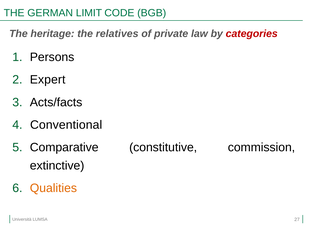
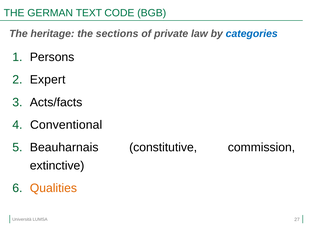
LIMIT: LIMIT -> TEXT (89, 13)
relatives: relatives -> sections (117, 34)
categories colour: red -> blue (252, 34)
Comparative: Comparative -> Beauharnais (64, 147)
